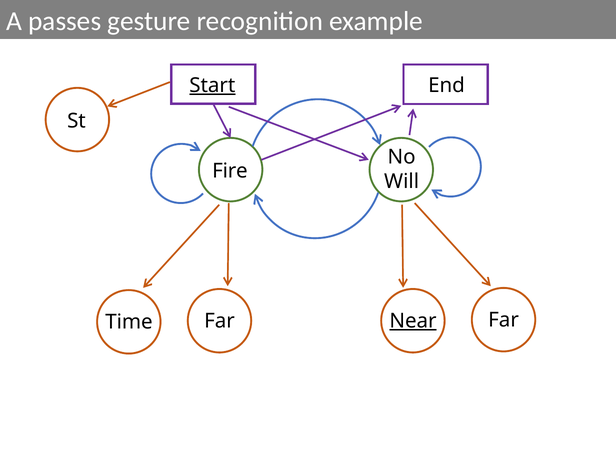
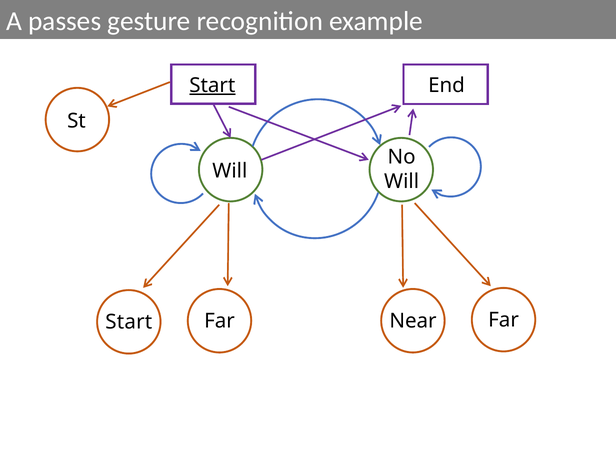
Fire: Fire -> Will (230, 171)
Time: Time -> Start (129, 322)
Near underline: present -> none (413, 321)
